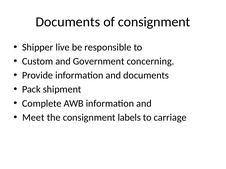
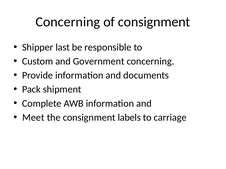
Documents: Documents -> Concerning (68, 22)
live: live -> last (63, 47)
